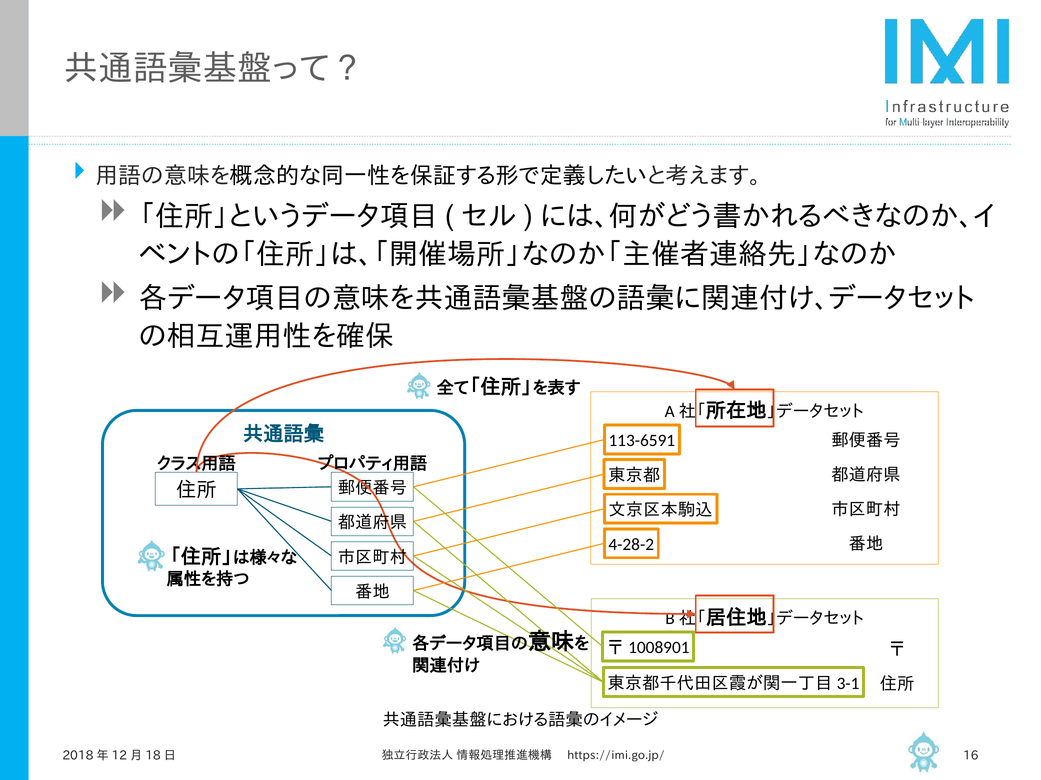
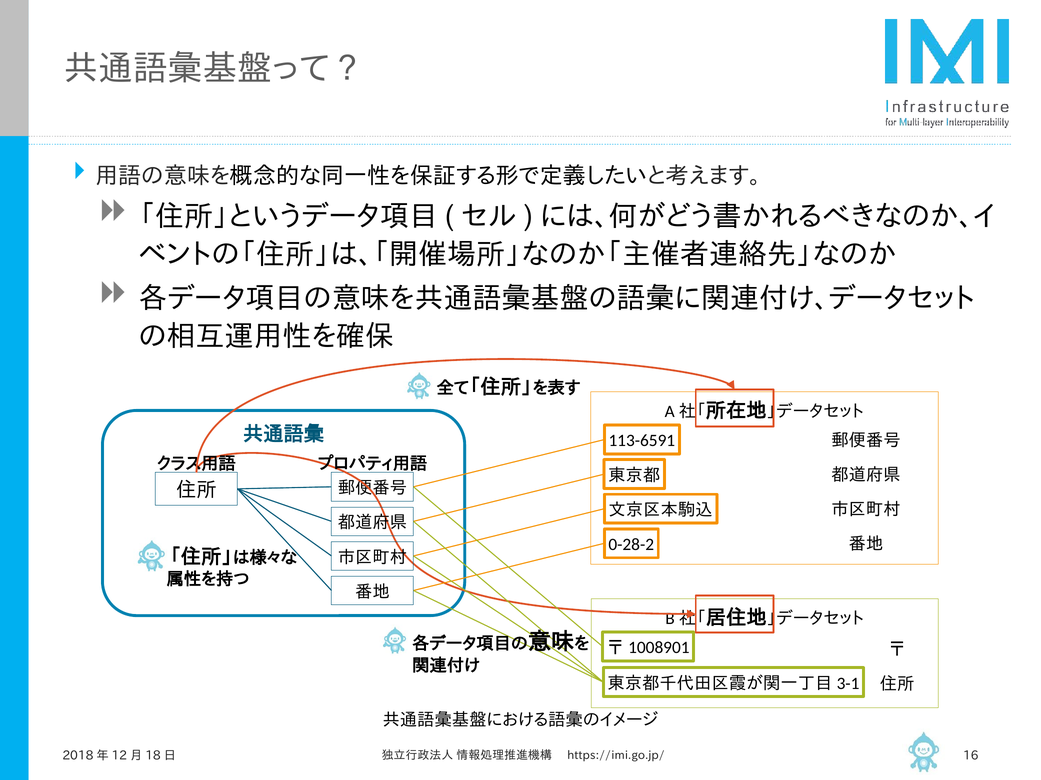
4-28-2: 4-28-2 -> 0-28-2 (631, 545)
